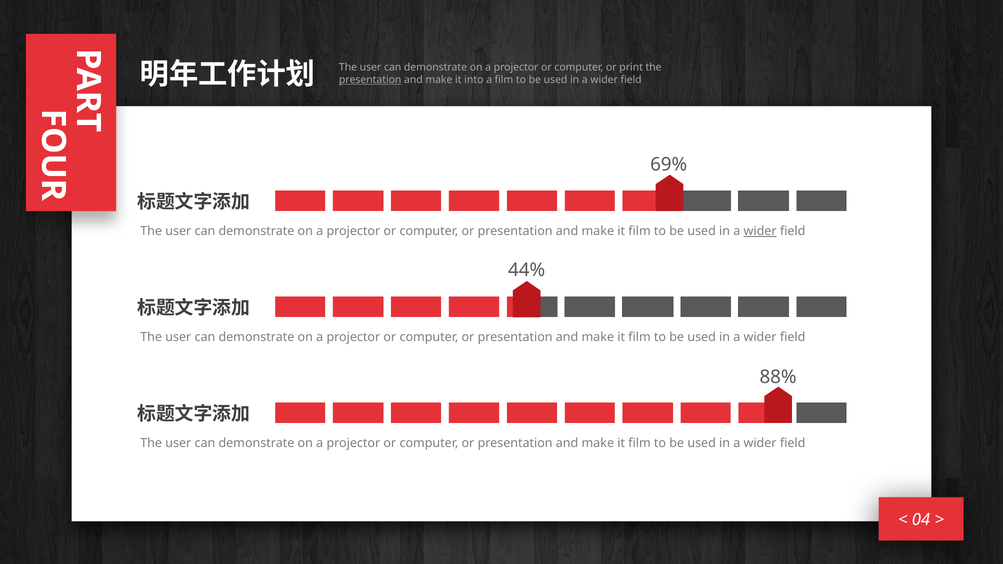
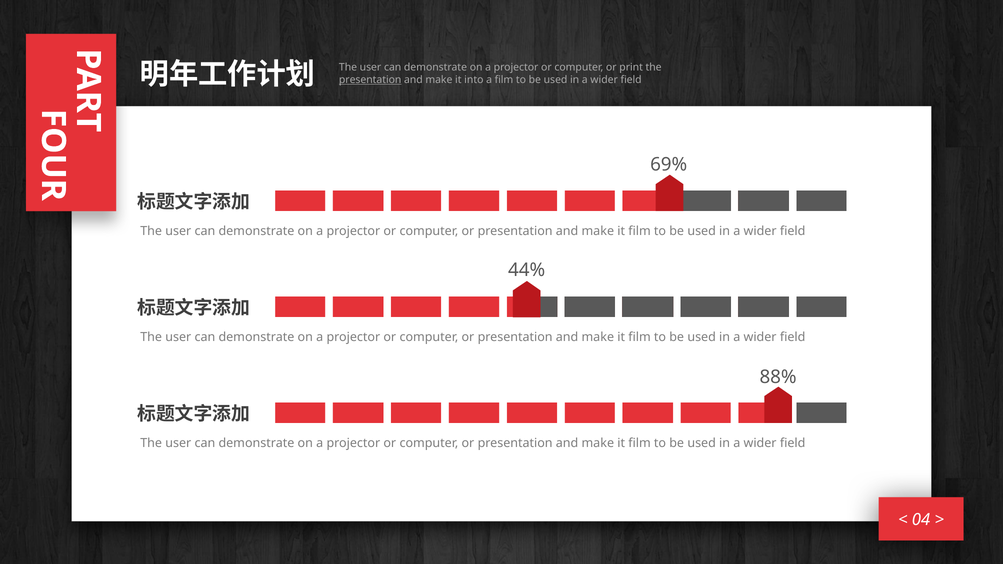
wider underline: present -> none (760, 231)
